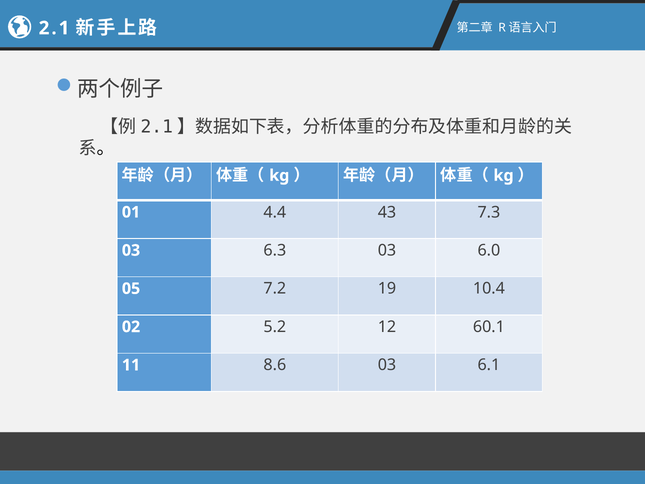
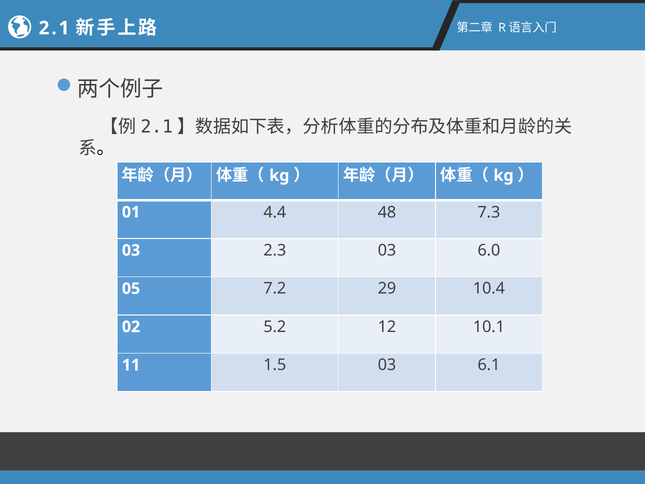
43: 43 -> 48 (387, 212)
6.3: 6.3 -> 2.3 (275, 250)
19: 19 -> 29 (387, 288)
60.1: 60.1 -> 10.1 (489, 327)
8.6: 8.6 -> 1.5 (275, 365)
